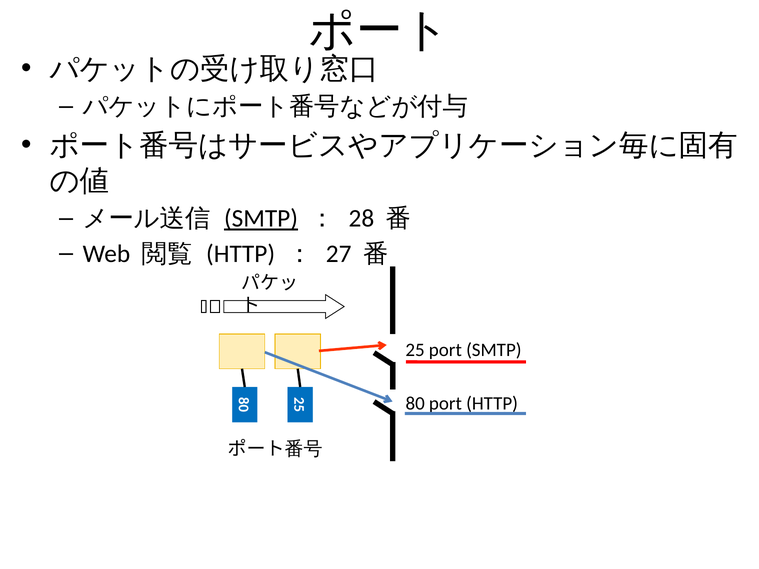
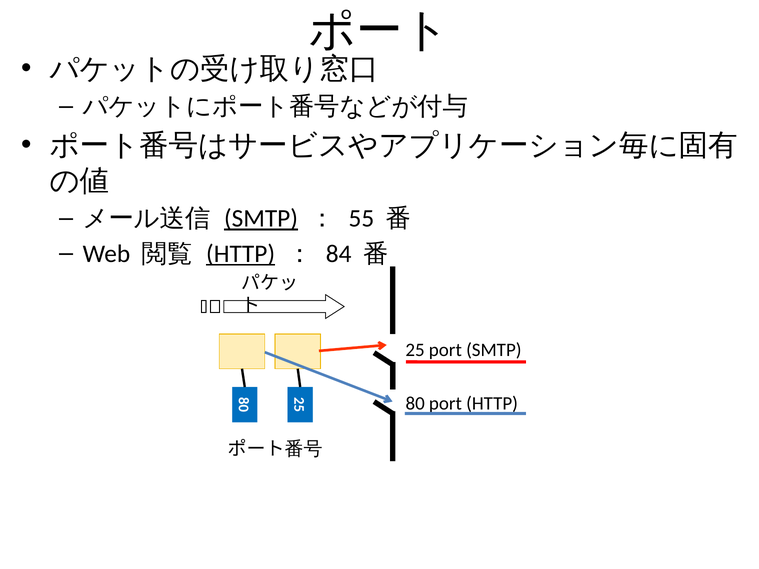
28: 28 -> 55 (361, 219)
HTTP underline: none -> present (241, 254)
27: 27 -> 84 (339, 254)
